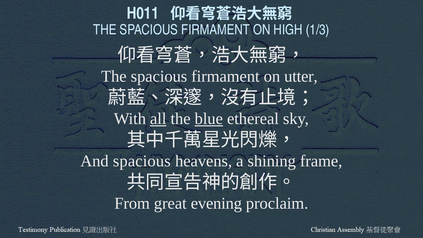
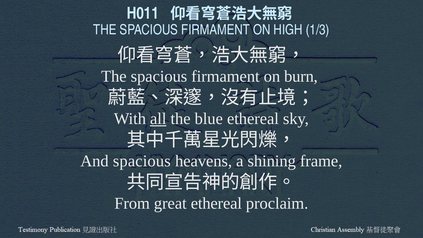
utter: utter -> burn (301, 76)
blue underline: present -> none (209, 119)
great evening: evening -> ethereal (216, 203)
